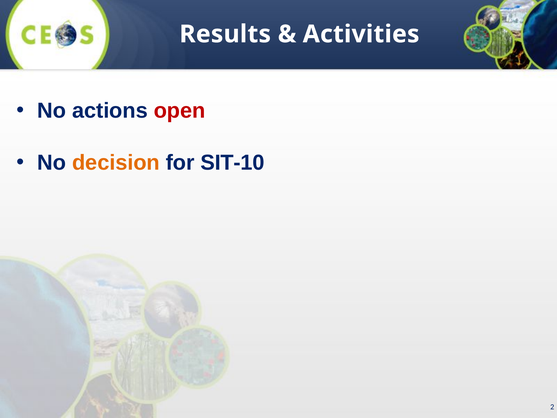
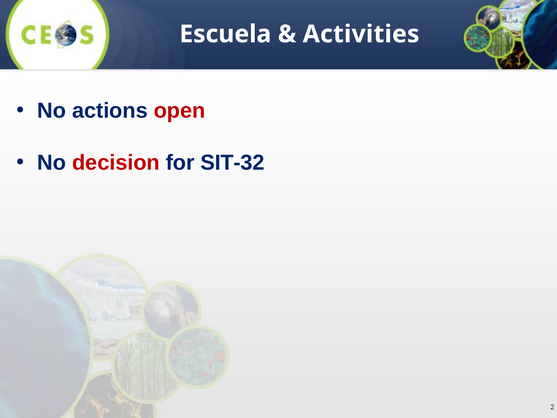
Results: Results -> Escuela (225, 34)
decision colour: orange -> red (116, 163)
SIT-10: SIT-10 -> SIT-32 (232, 163)
